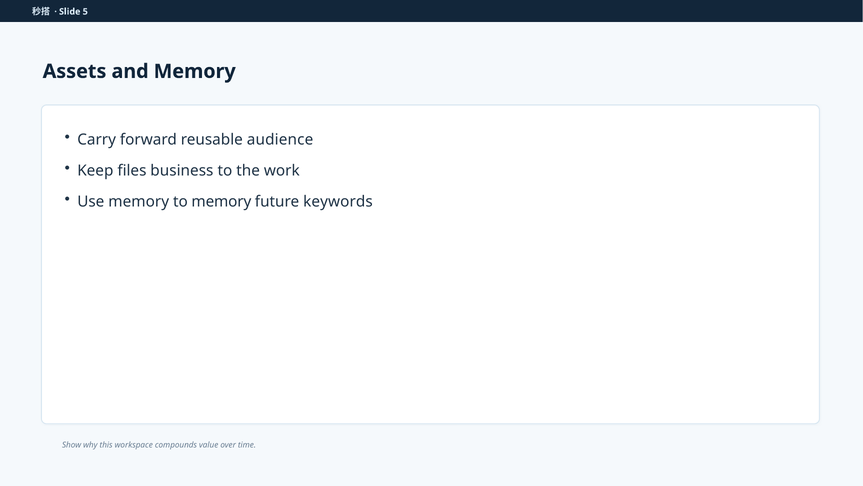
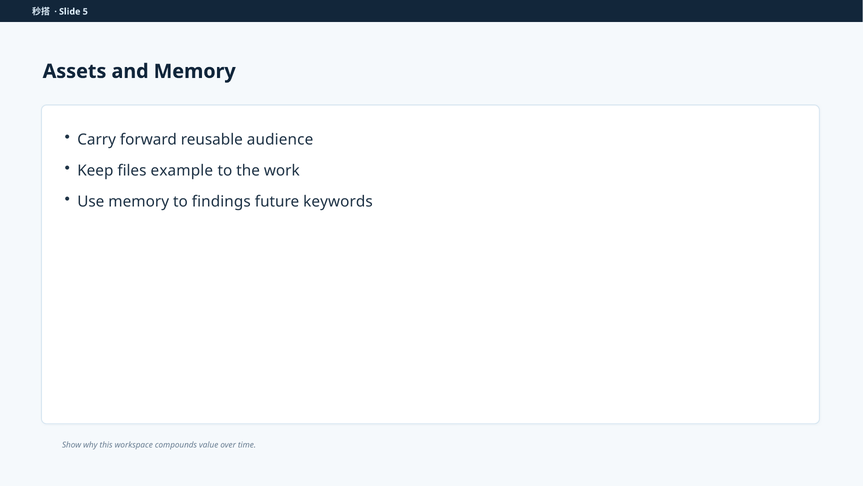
business: business -> example (182, 171)
to memory: memory -> findings (221, 202)
